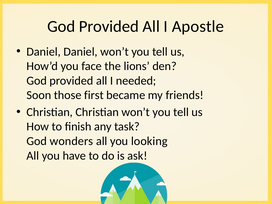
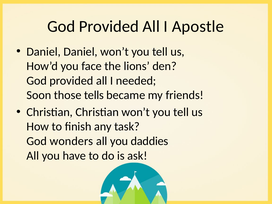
first: first -> tells (94, 95)
looking: looking -> daddies (149, 141)
